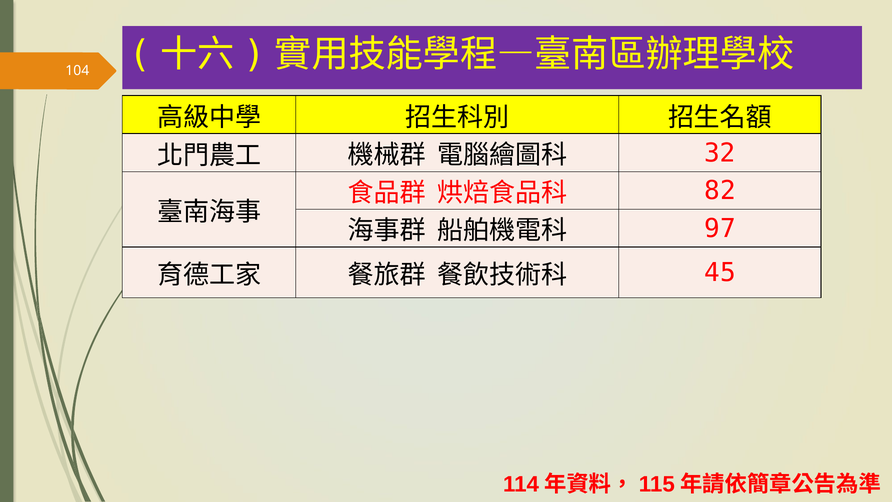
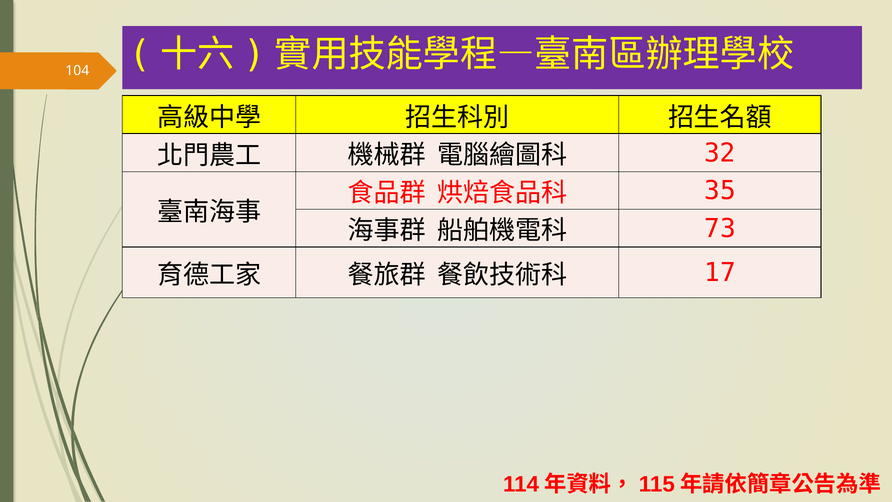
82: 82 -> 35 (720, 191)
97: 97 -> 73 (720, 228)
45: 45 -> 17 (720, 273)
